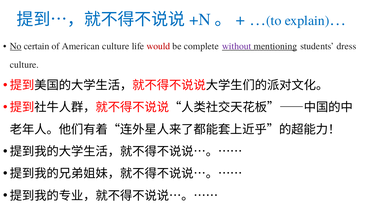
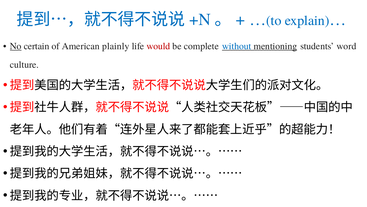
American culture: culture -> plainly (116, 46)
without colour: purple -> blue (237, 46)
dress: dress -> word (346, 46)
